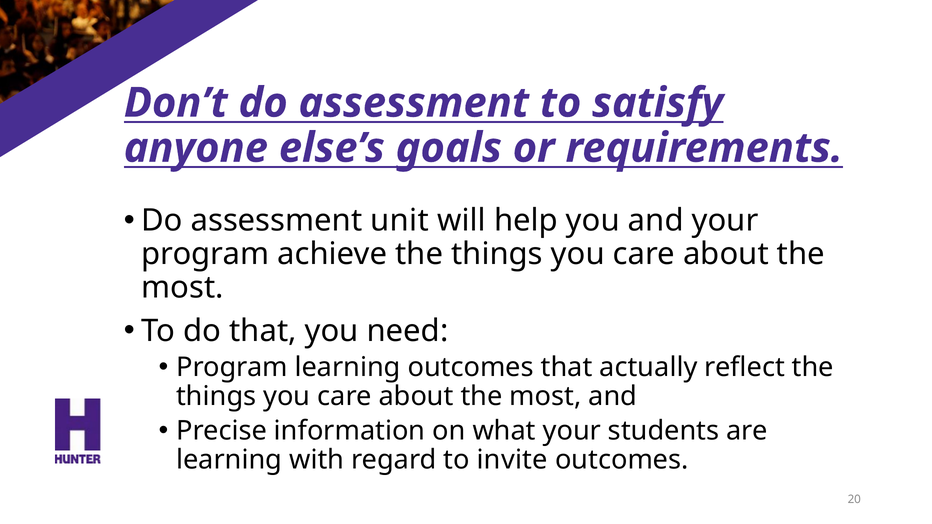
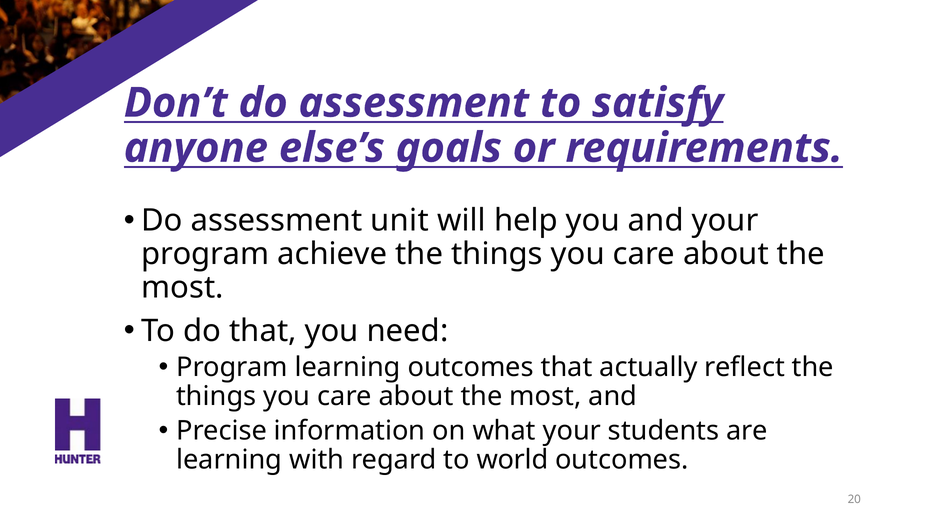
invite: invite -> world (513, 460)
